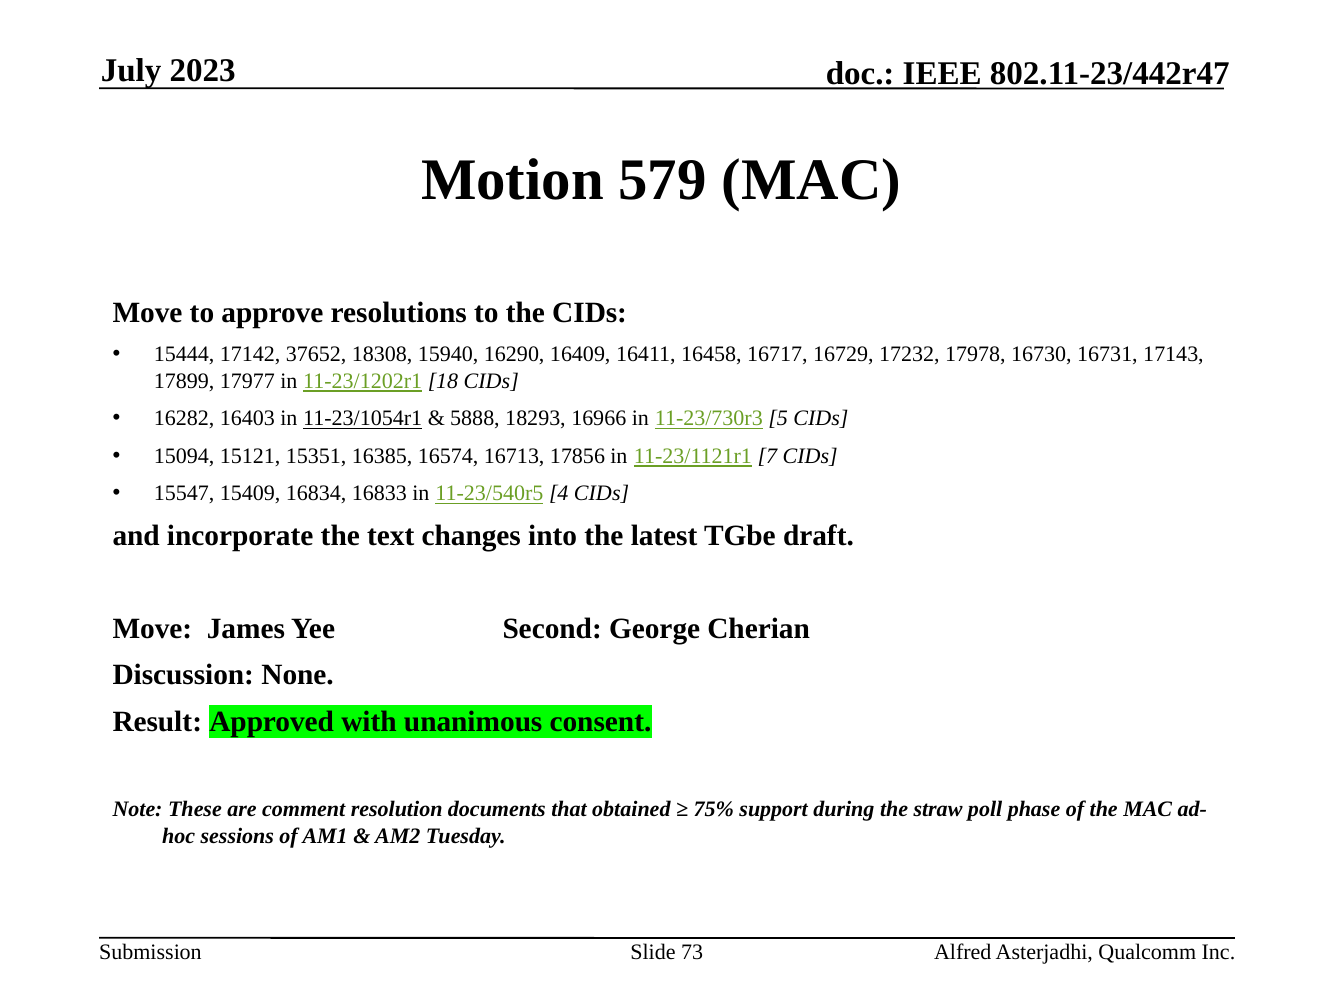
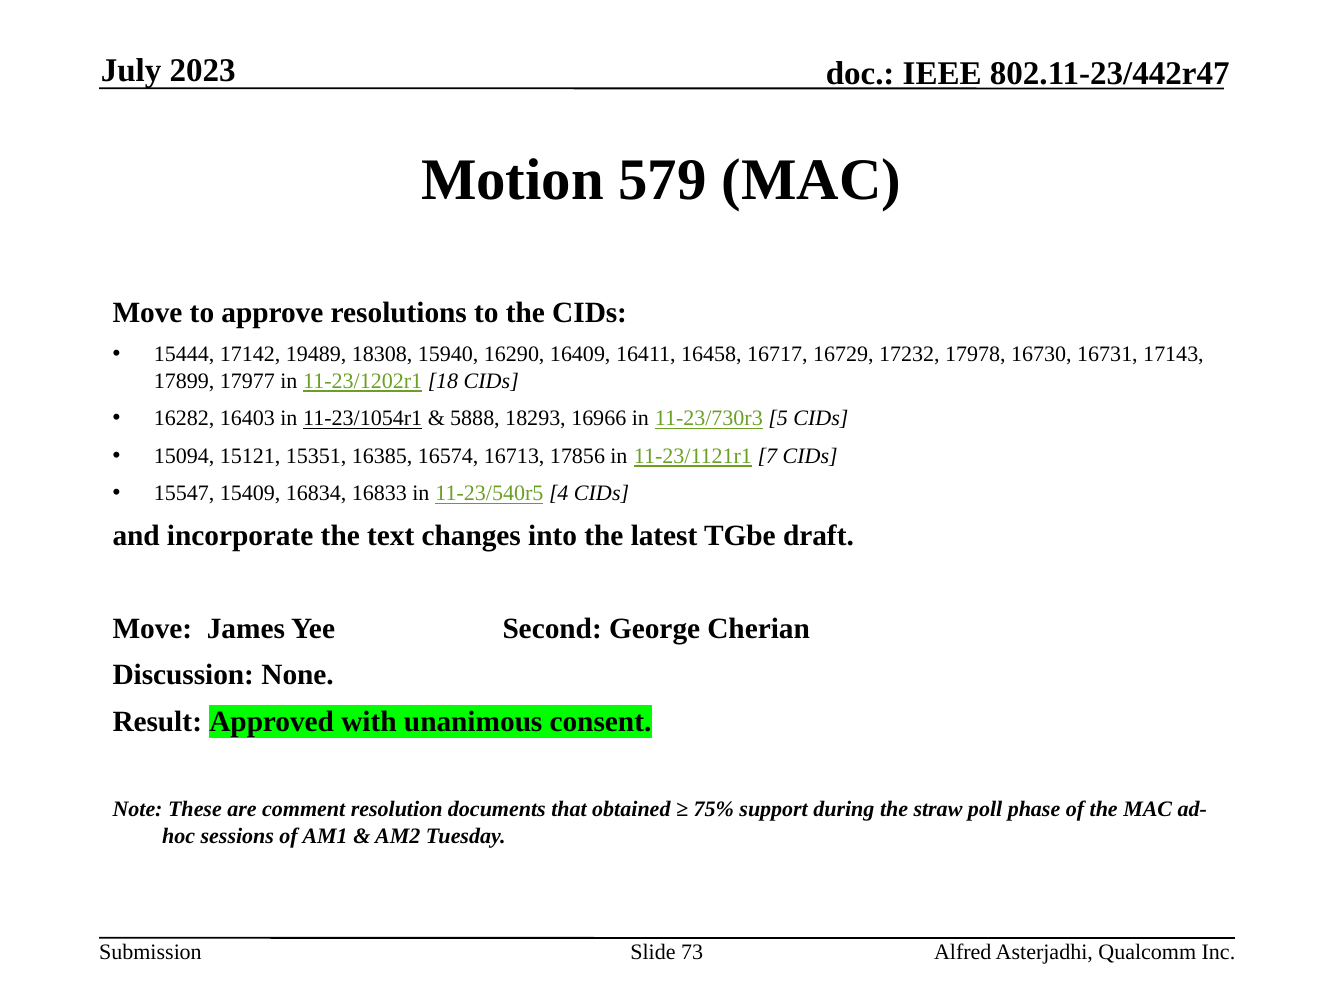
37652: 37652 -> 19489 (316, 354)
